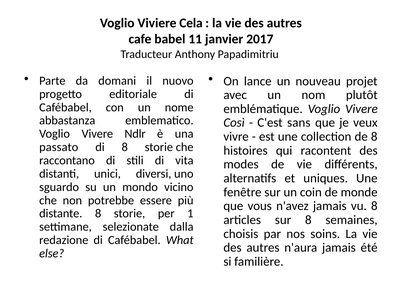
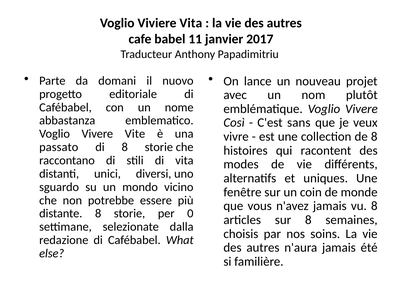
Viviere Cela: Cela -> Vita (191, 23)
Ndlr: Ndlr -> Vite (135, 134)
1: 1 -> 0 (190, 213)
